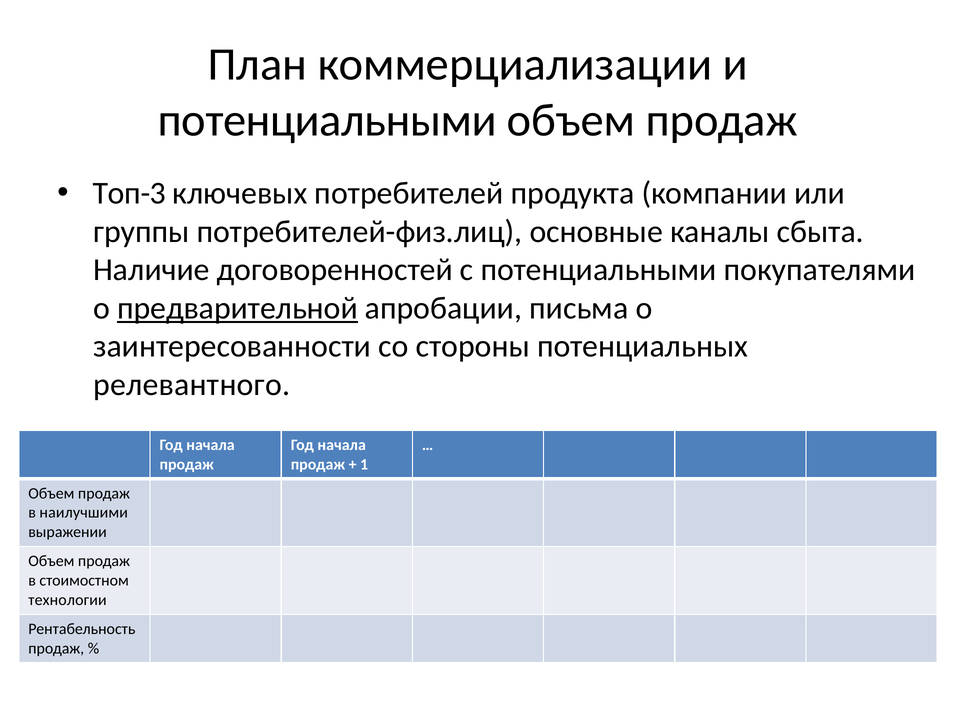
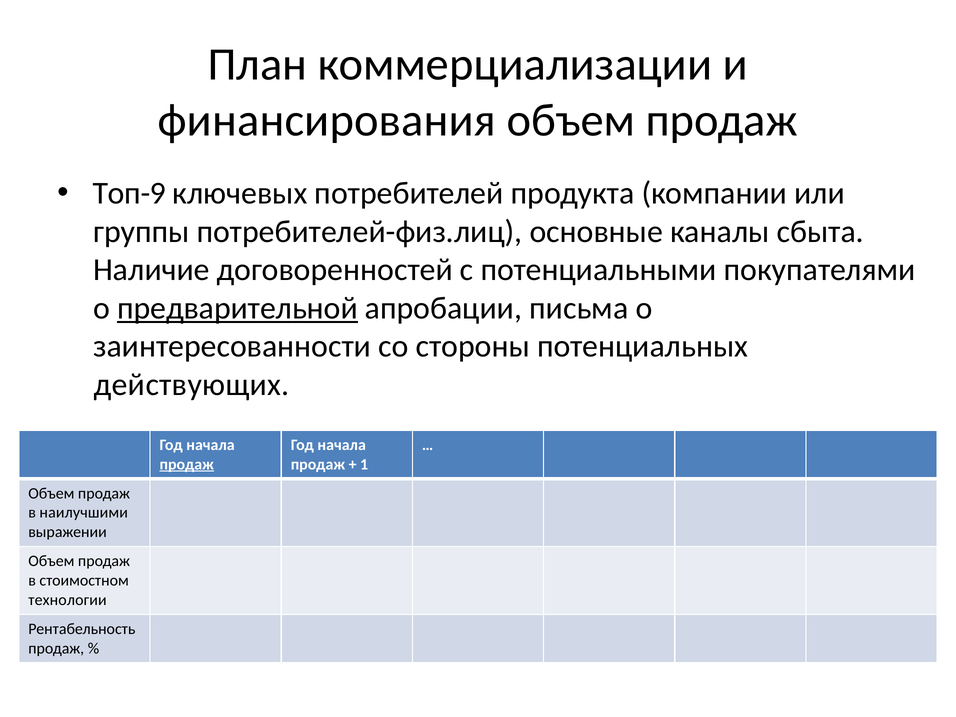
потенциальными: потенциальными -> финансирования (327, 120)
Топ-3: Топ-3 -> Топ-9 (129, 193)
релевантного: релевантного -> действующих (192, 385)
продаж underline: none -> present (187, 464)
